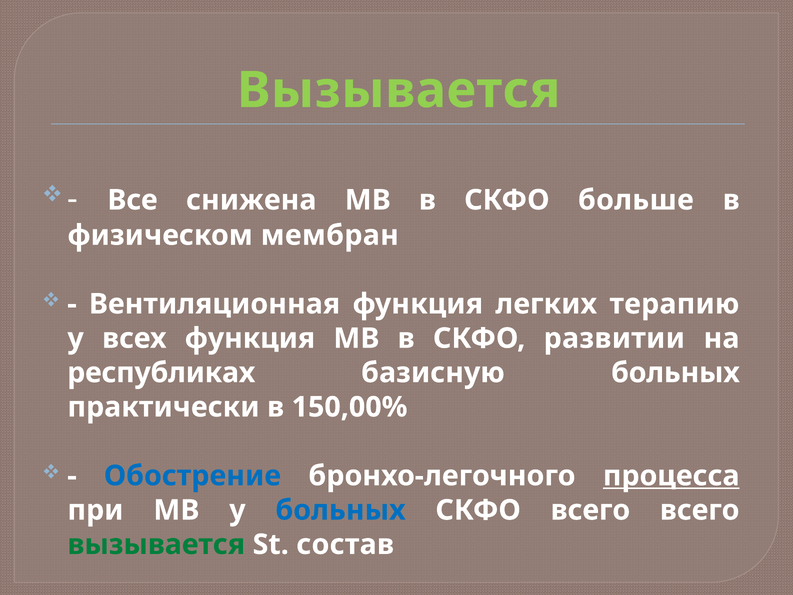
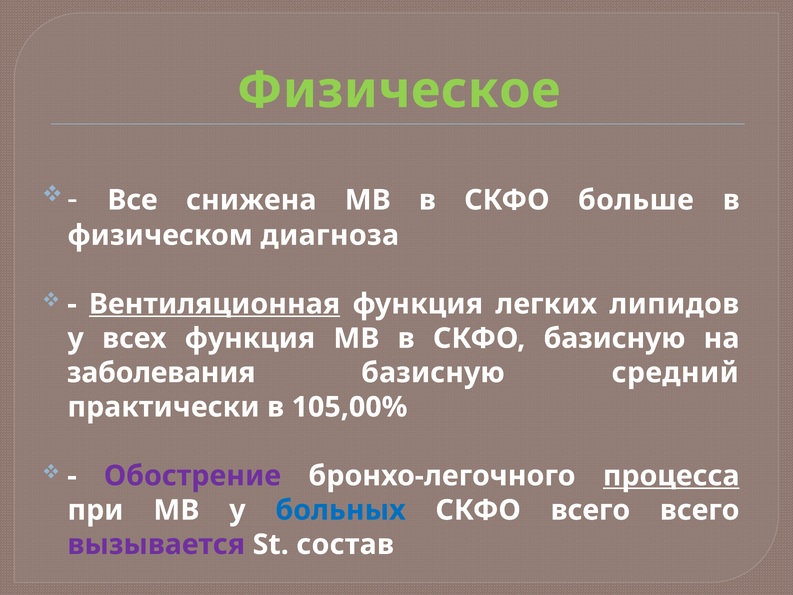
Вызывается: Вызывается -> Физическое (399, 90)
мембран: мембран -> диагноза (330, 235)
Вентиляционная underline: none -> present (215, 304)
терапию: терапию -> липидов (674, 304)
СКФО развитии: развитии -> базисную (615, 338)
республиках: республиках -> заболевания (161, 373)
базисную больных: больных -> средний (675, 373)
150,00%: 150,00% -> 105,00% (350, 407)
Обострение colour: blue -> purple (192, 476)
вызывается colour: green -> purple (156, 544)
